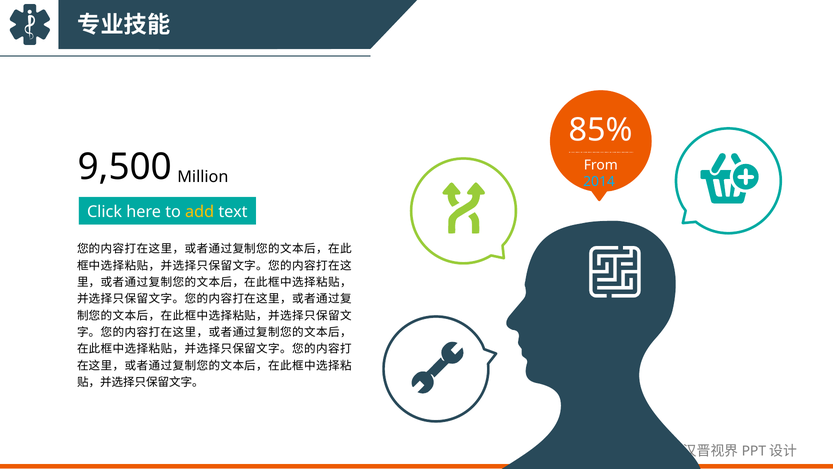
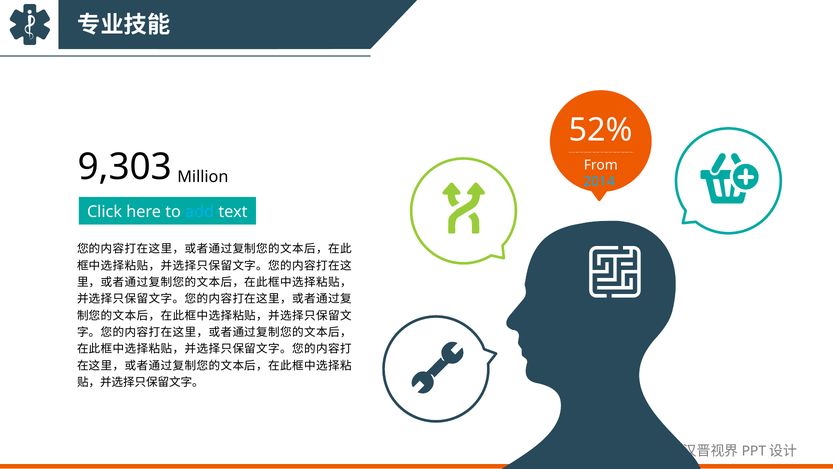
85%: 85% -> 52% (601, 130)
9,500: 9,500 -> 9,303 (125, 167)
add colour: yellow -> light blue (200, 212)
